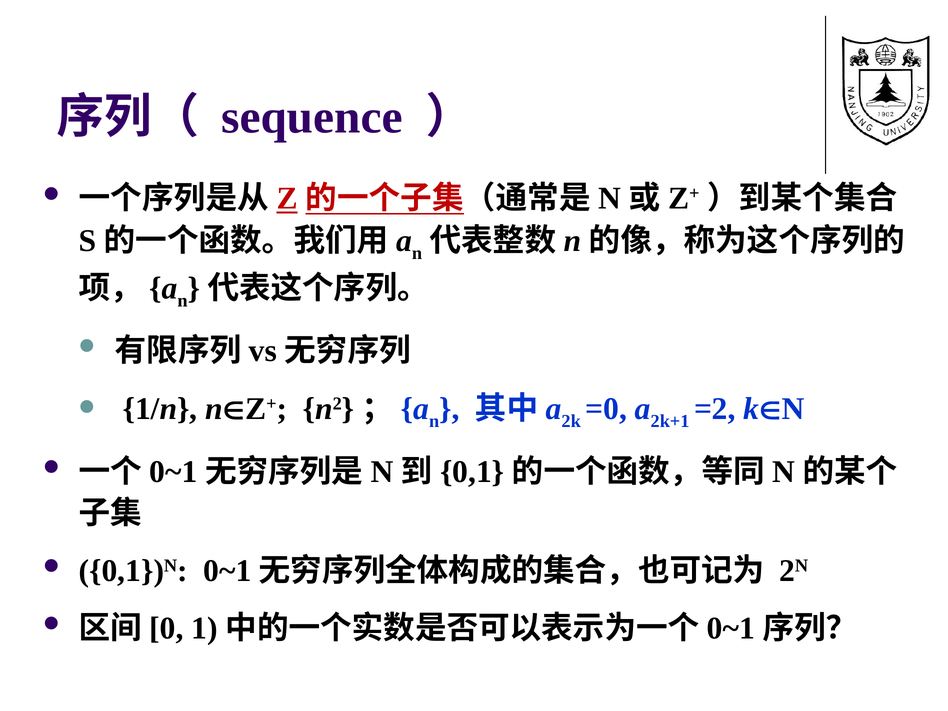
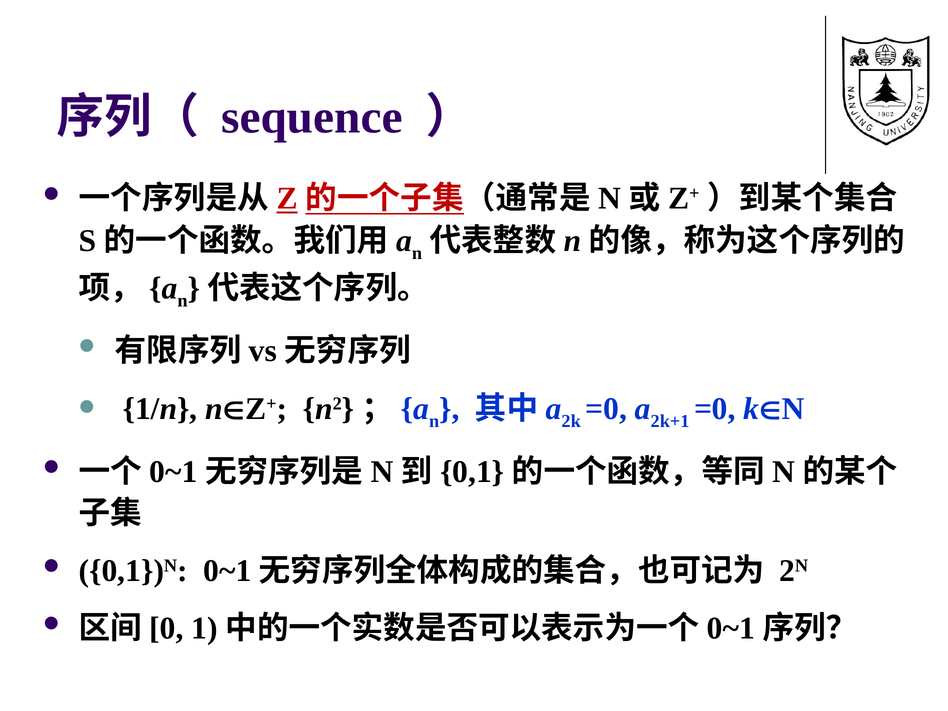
=2: =2 -> =0 (715, 409)
